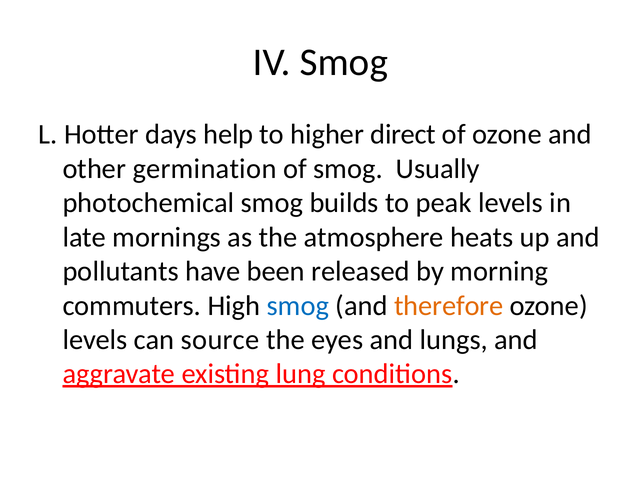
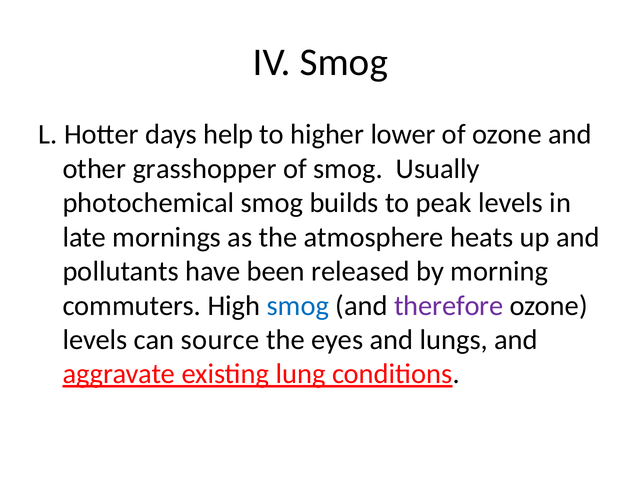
direct: direct -> lower (403, 134)
germination: germination -> grasshopper (205, 169)
therefore colour: orange -> purple (449, 305)
